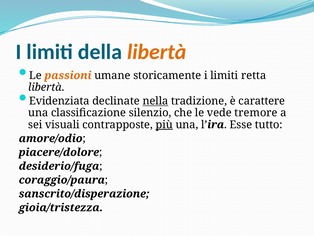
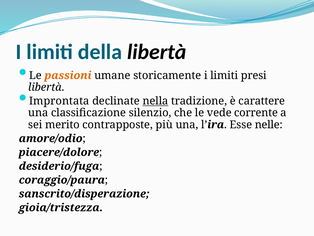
libertà colour: orange -> black (157, 52)
retta: retta -> presi (254, 75)
Evidenziata: Evidenziata -> Improntata (59, 101)
tremore: tremore -> corrente (256, 113)
visuali: visuali -> merito (62, 124)
più underline: present -> none (164, 124)
tutto: tutto -> nelle (269, 124)
